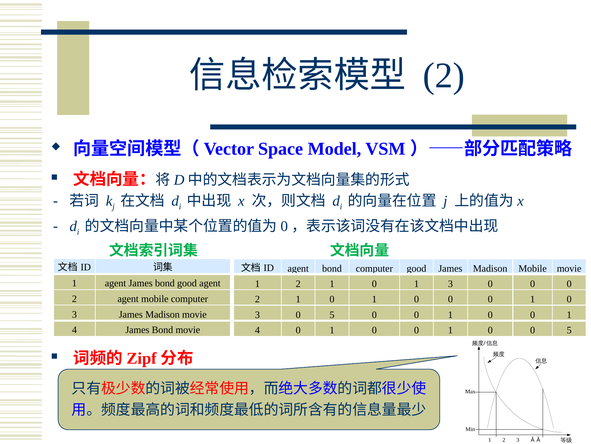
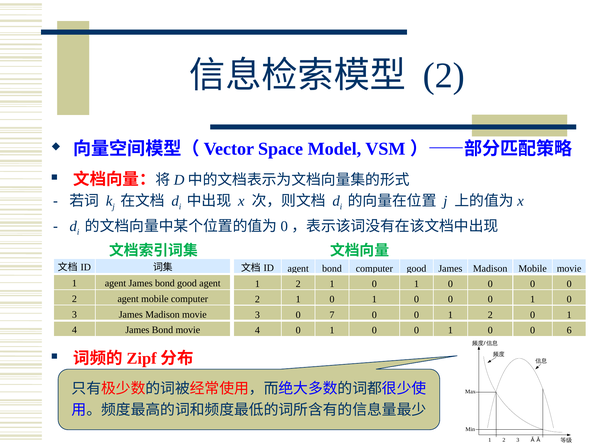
3: 3 -> 0 (450, 283)
3 0 5: 5 -> 7 (332, 314)
0: 0 -> 2 (490, 314)
0 0 5: 5 -> 6 (569, 330)
